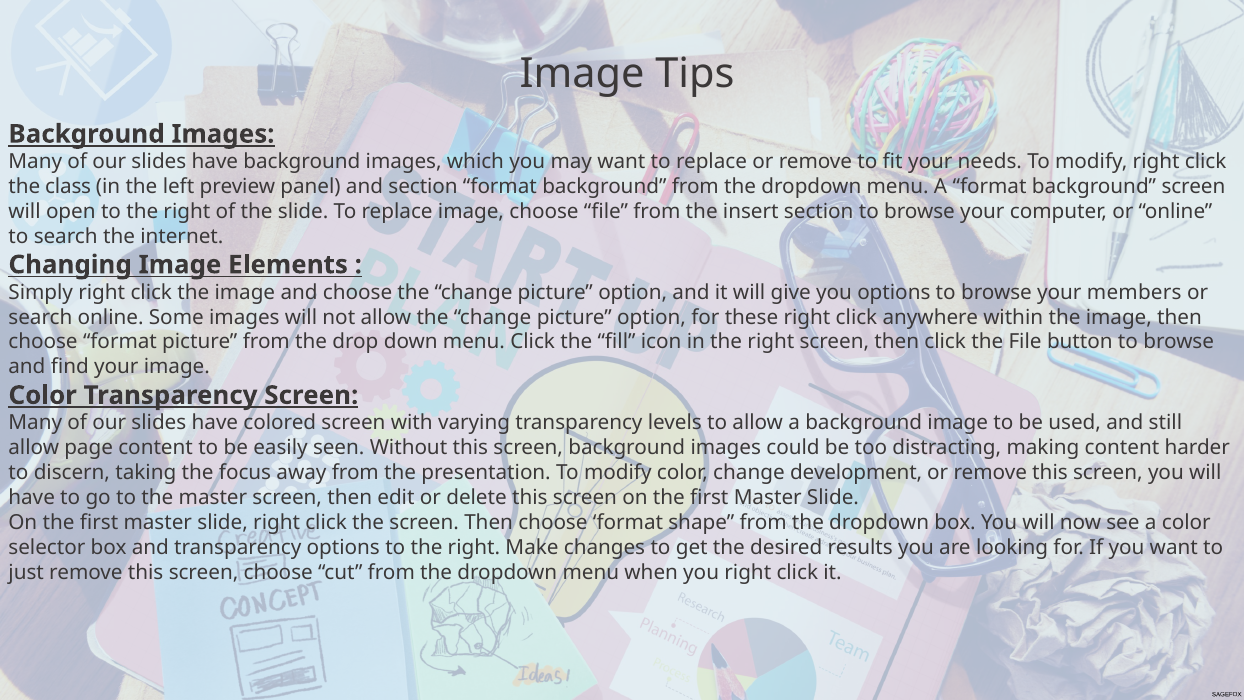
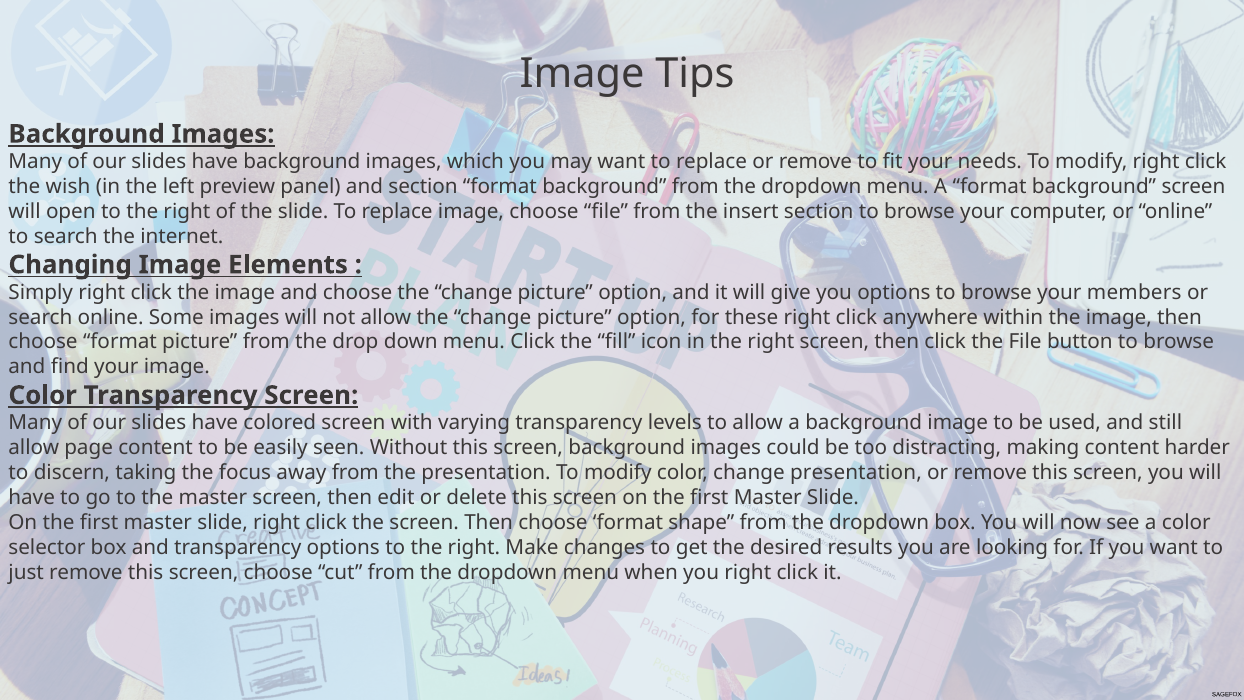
class: class -> wish (68, 187)
change development: development -> presentation (856, 473)
